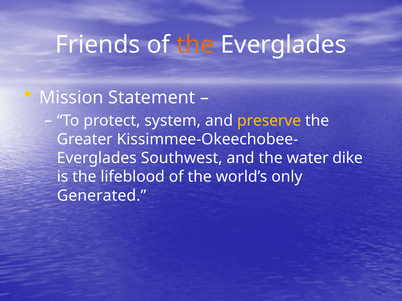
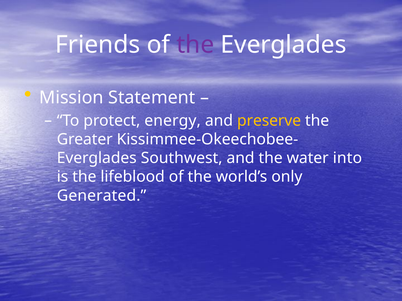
the colour: orange -> purple (195, 45)
system: system -> energy (173, 121)
dike: dike -> into (347, 158)
